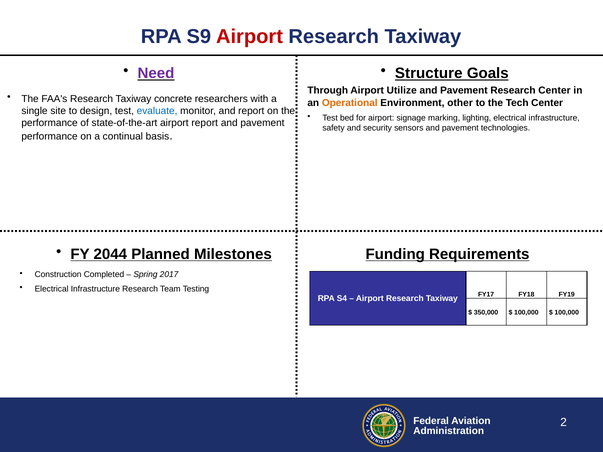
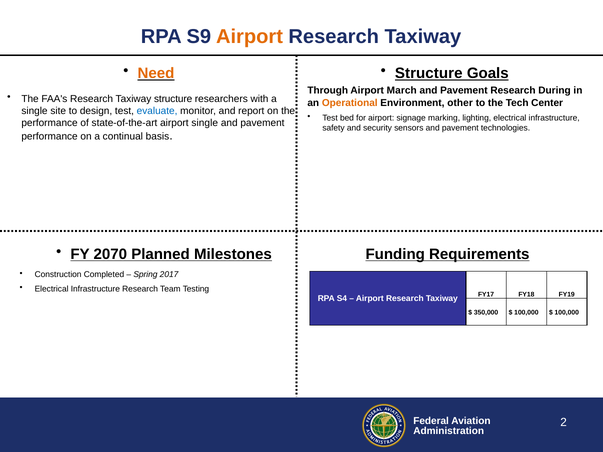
Airport colour: red -> orange (249, 37)
Need colour: purple -> orange (156, 73)
Utilize: Utilize -> March (402, 91)
Research Center: Center -> During (555, 91)
Taxiway concrete: concrete -> structure (173, 99)
airport report: report -> single (205, 123)
2044: 2044 -> 2070 (110, 254)
